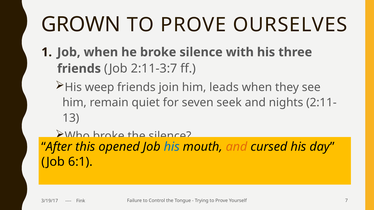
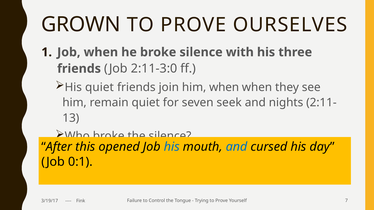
2:11-3:7: 2:11-3:7 -> 2:11-3:0 (154, 69)
His weep: weep -> quiet (99, 87)
him leads: leads -> when (224, 87)
and colour: orange -> blue (237, 147)
6:1: 6:1 -> 0:1 (80, 162)
